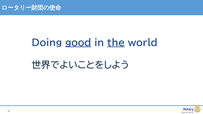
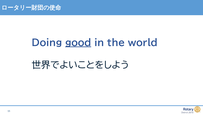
the underline: present -> none (116, 43)
